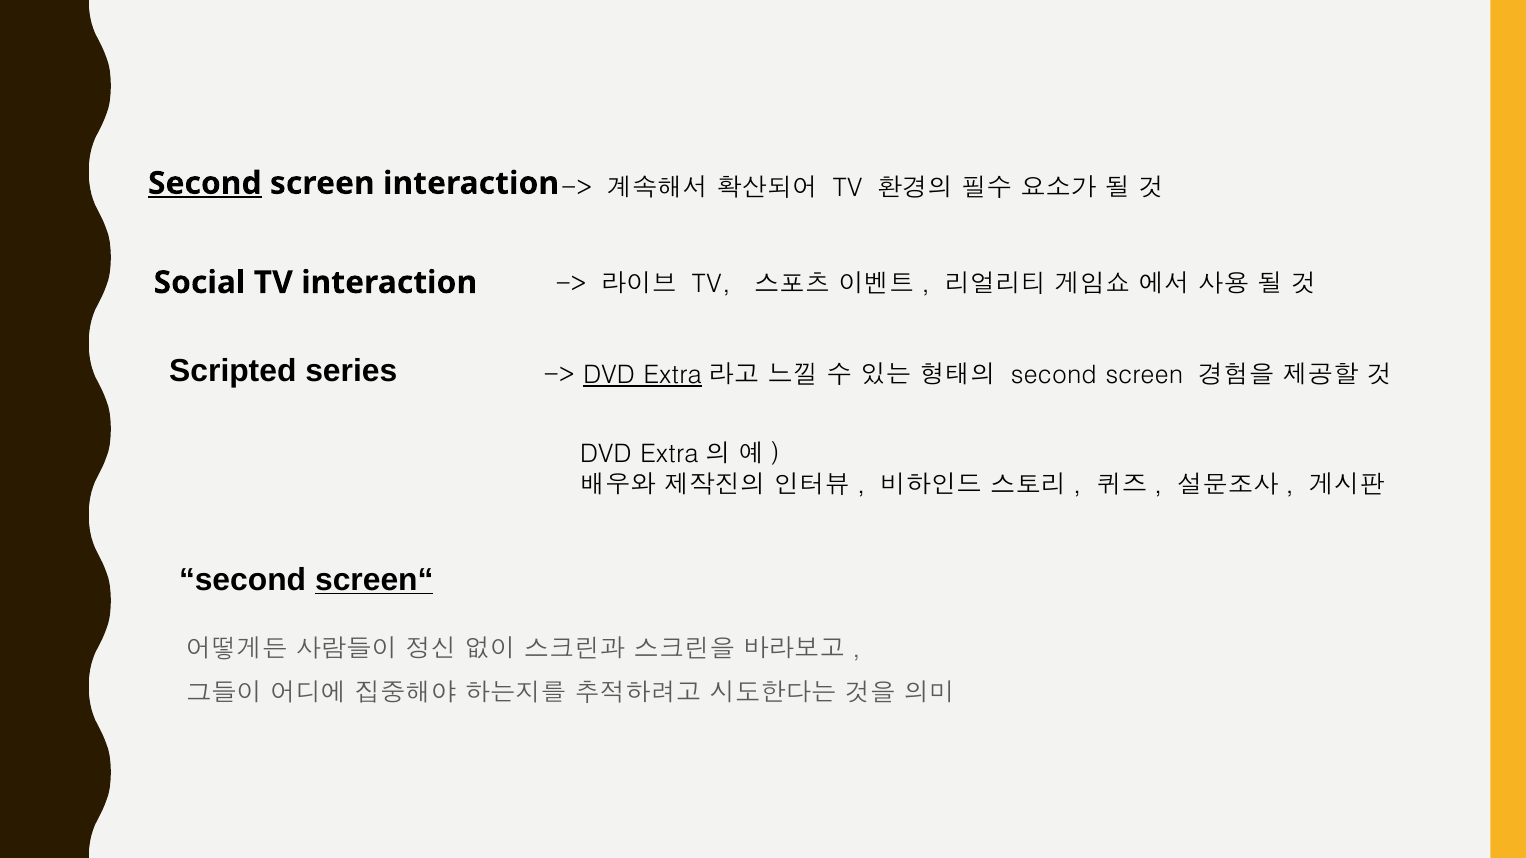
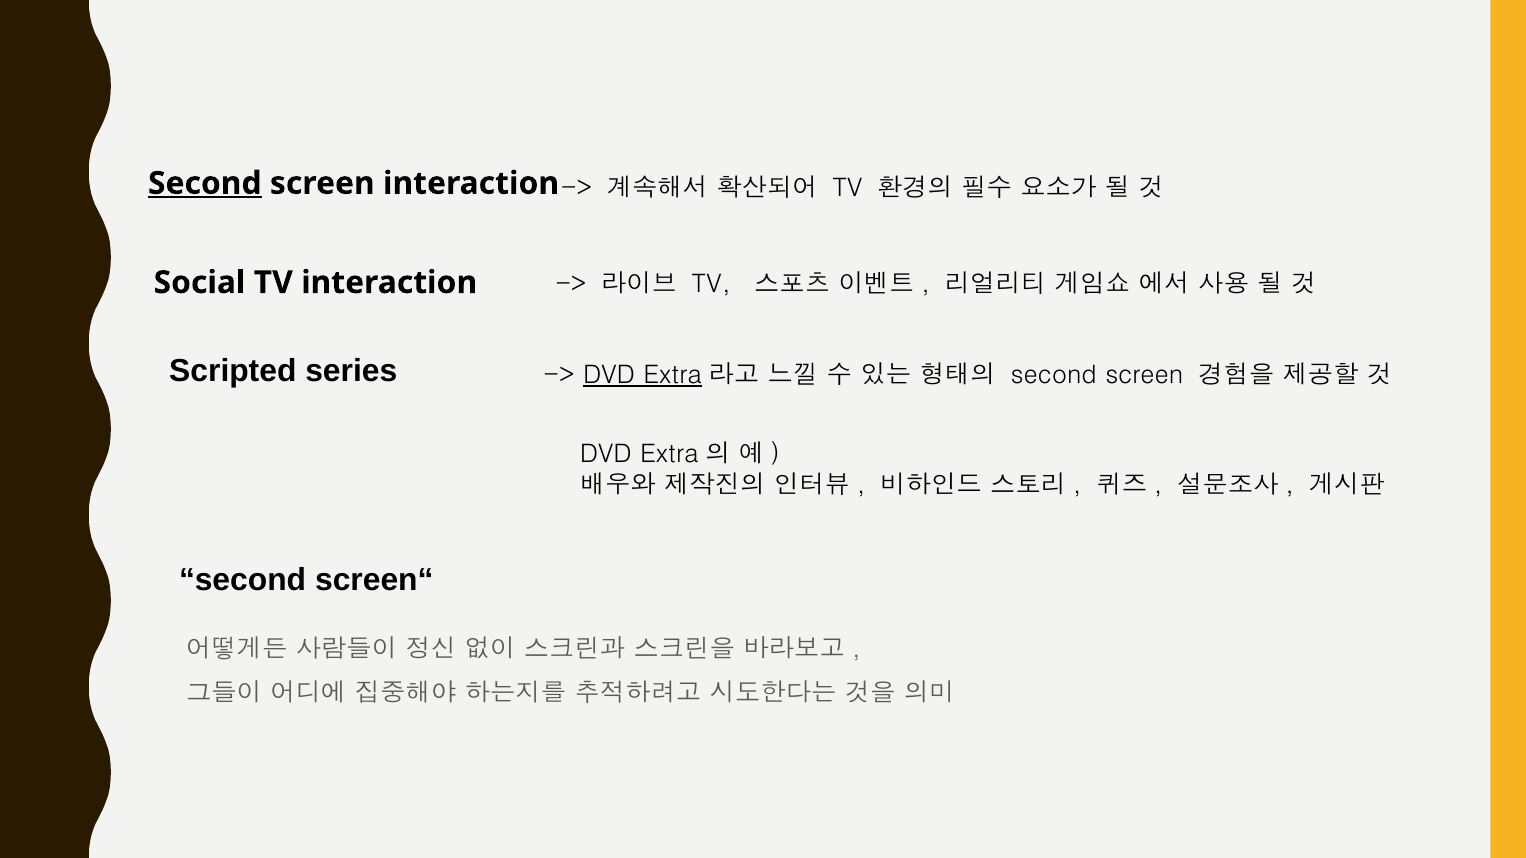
screen“ underline: present -> none (374, 580)
